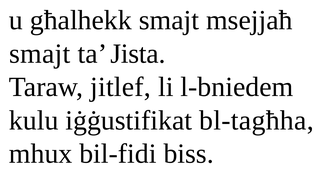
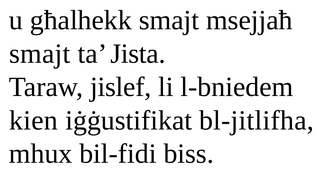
jitlef: jitlef -> jislef (121, 87)
kulu: kulu -> kien (34, 121)
bl-tagħha: bl-tagħha -> bl-jitlifha (256, 121)
